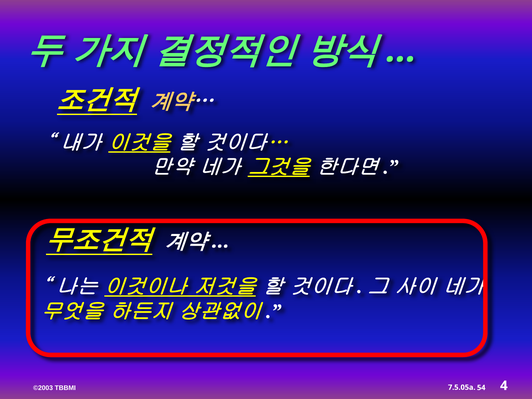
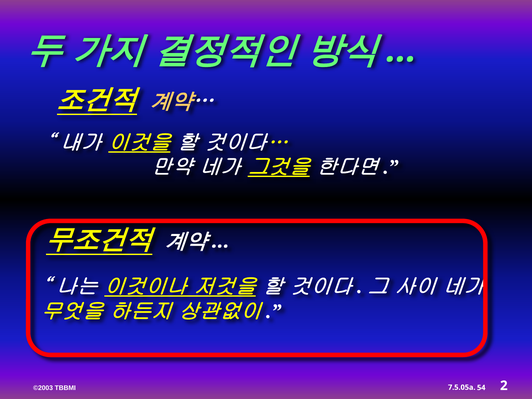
4: 4 -> 2 (504, 386)
